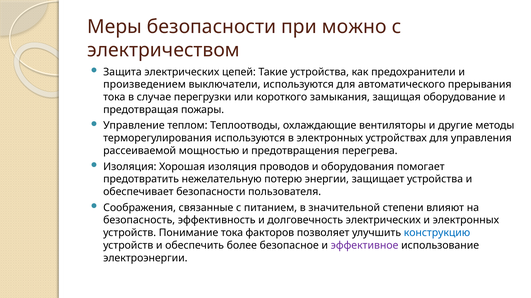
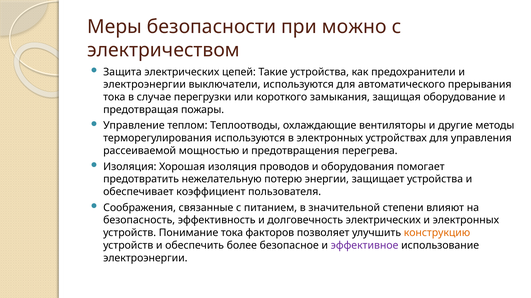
произведением: произведением -> электроэнергии (145, 85)
обеспечивает безопасности: безопасности -> коэффициент (211, 192)
конструкцию colour: blue -> orange (437, 233)
